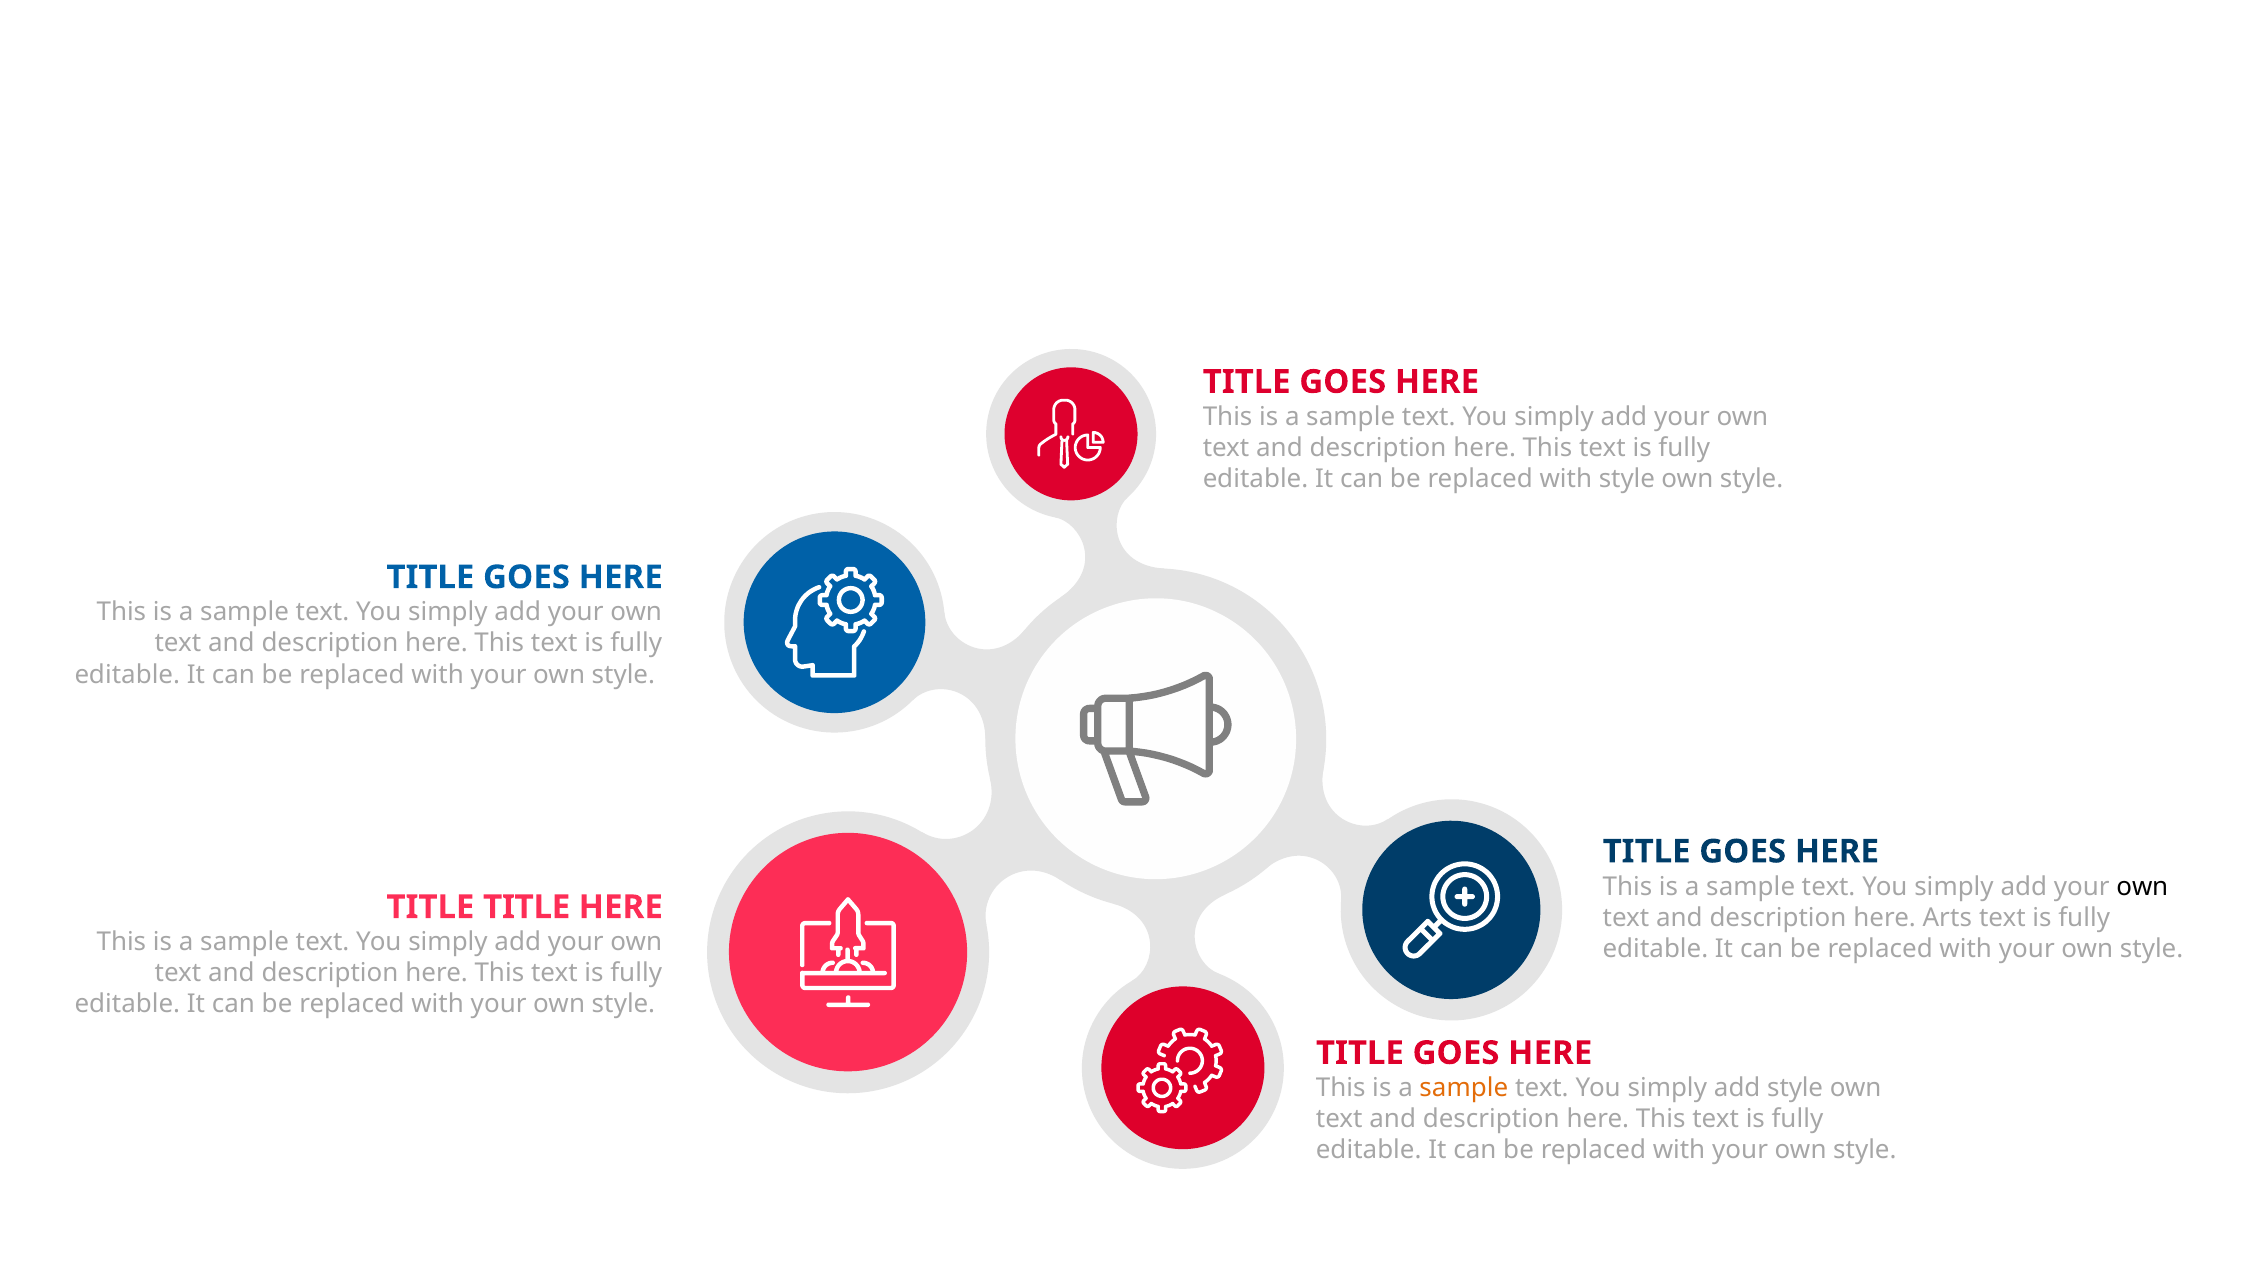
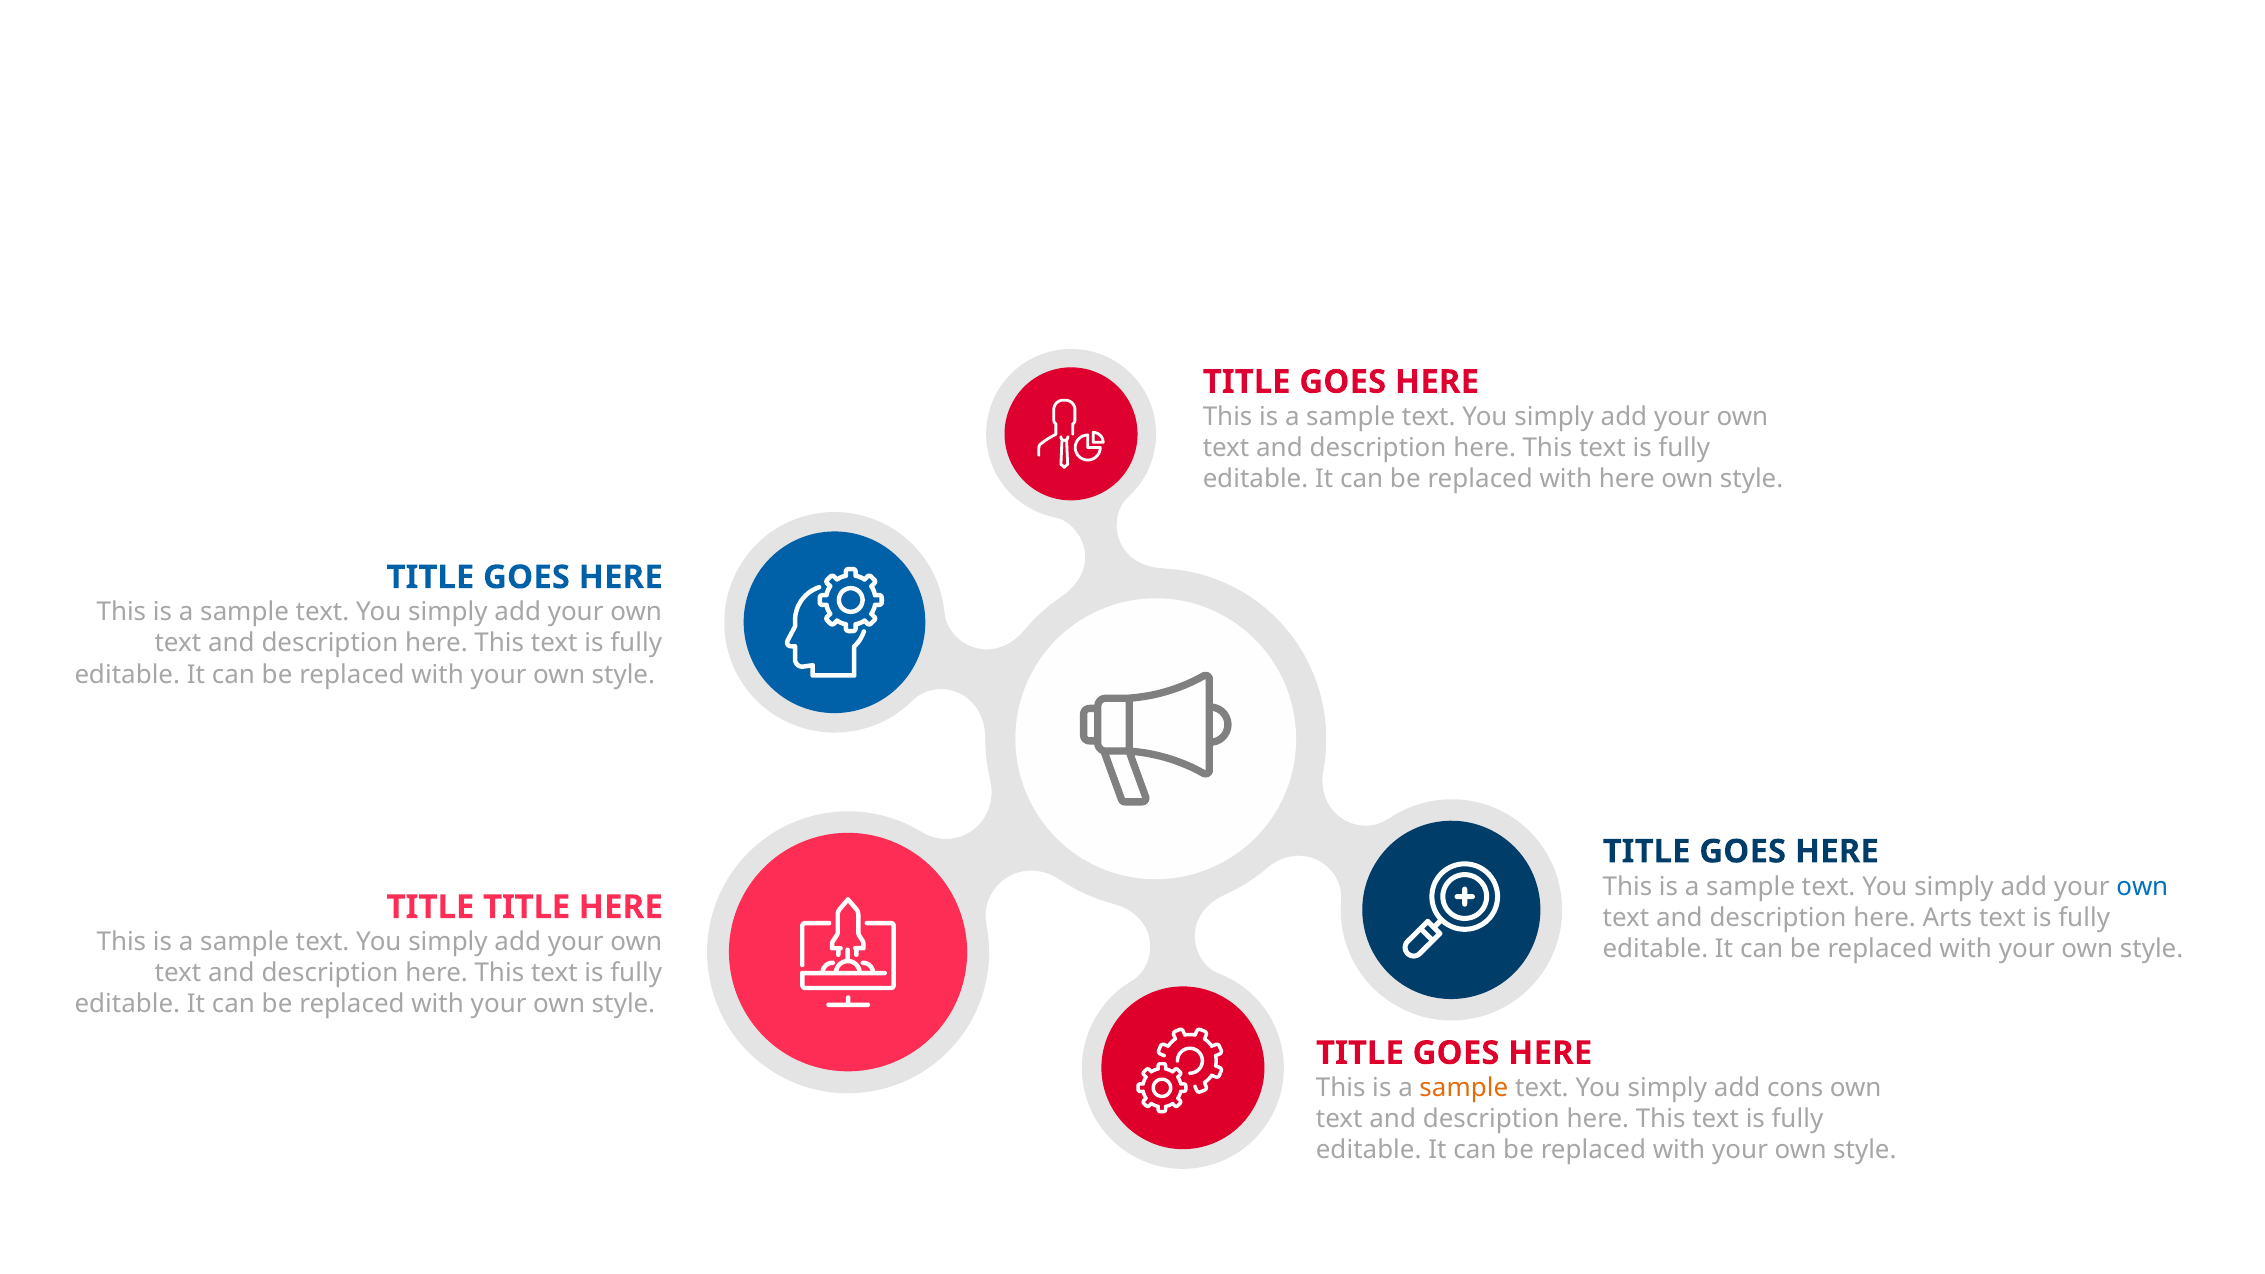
with style: style -> here (1627, 479)
own colour: black -> blue (2142, 886)
add style: style -> cons (1795, 1088)
